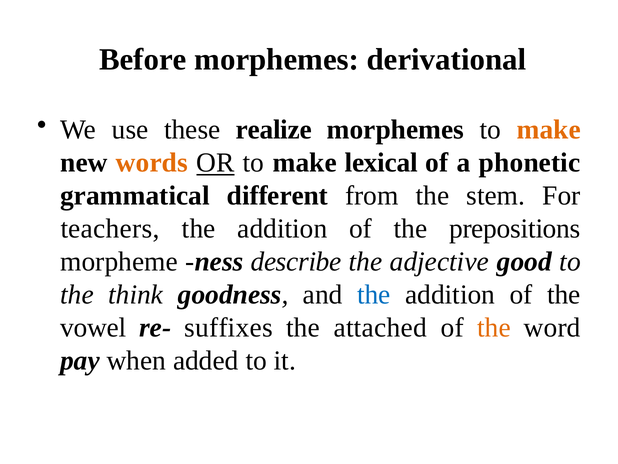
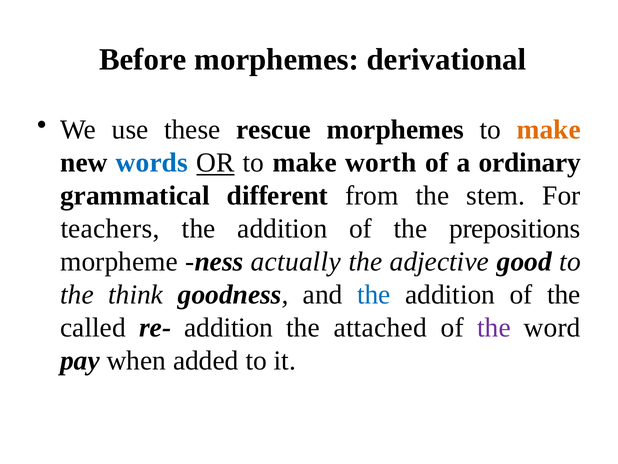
realize: realize -> rescue (274, 130)
words colour: orange -> blue (152, 163)
lexical: lexical -> worth (381, 163)
phonetic: phonetic -> ordinary (530, 163)
describe: describe -> actually (296, 262)
vowel: vowel -> called (93, 327)
re- suffixes: suffixes -> addition (229, 327)
the colour: orange -> purple (494, 327)
